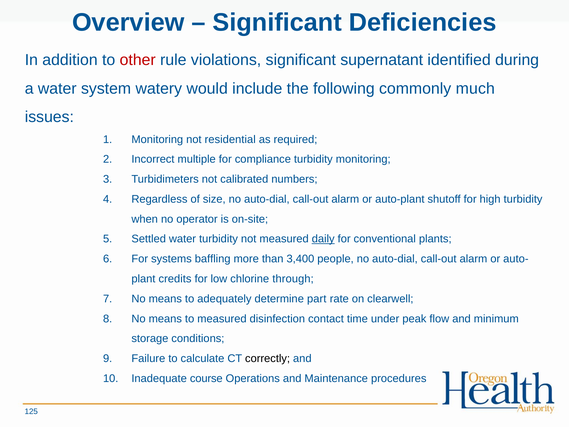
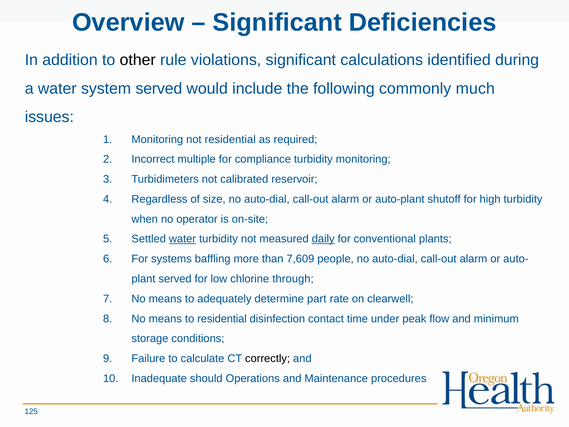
other colour: red -> black (138, 60)
supernatant: supernatant -> calculations (382, 60)
system watery: watery -> served (159, 88)
numbers: numbers -> reservoir (294, 179)
water underline: none -> present (182, 239)
3,400: 3,400 -> 7,609 (300, 259)
credits: credits -> served (175, 279)
to measured: measured -> residential (222, 319)
course: course -> should (206, 378)
